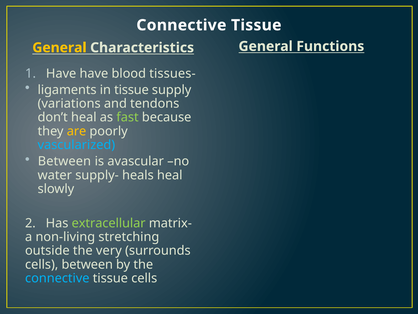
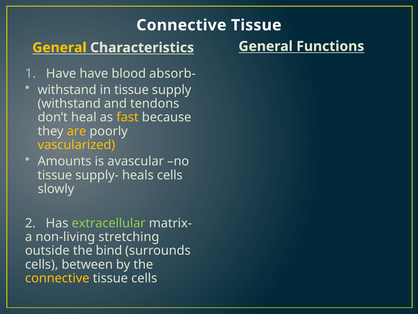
tissues-: tissues- -> absorb- (172, 73)
ligaments: ligaments -> withstand (67, 90)
variations: variations -> withstand (69, 103)
fast colour: light green -> yellow (128, 117)
vascularized colour: light blue -> yellow (76, 145)
Between: Between -> Amounts (65, 161)
water: water -> tissue (55, 175)
heals heal: heal -> cells (170, 175)
very: very -> bind (109, 250)
connective colour: light blue -> yellow (57, 278)
